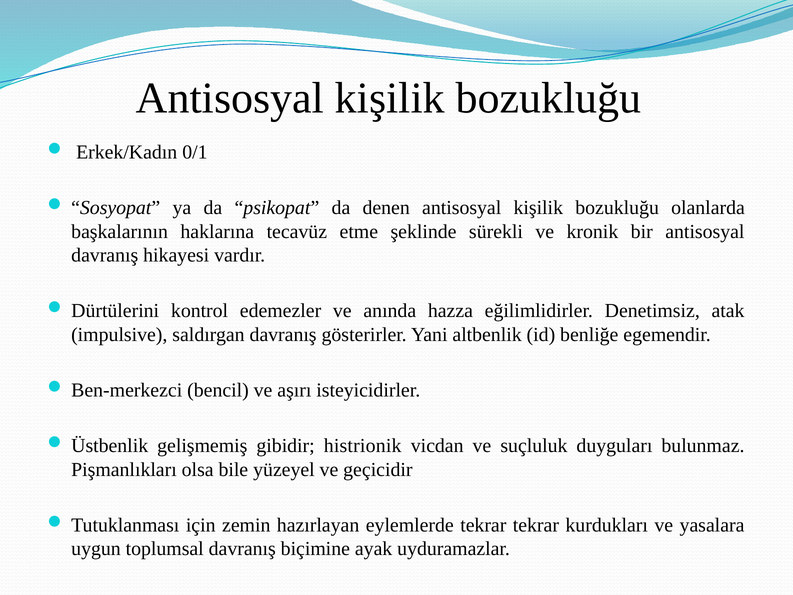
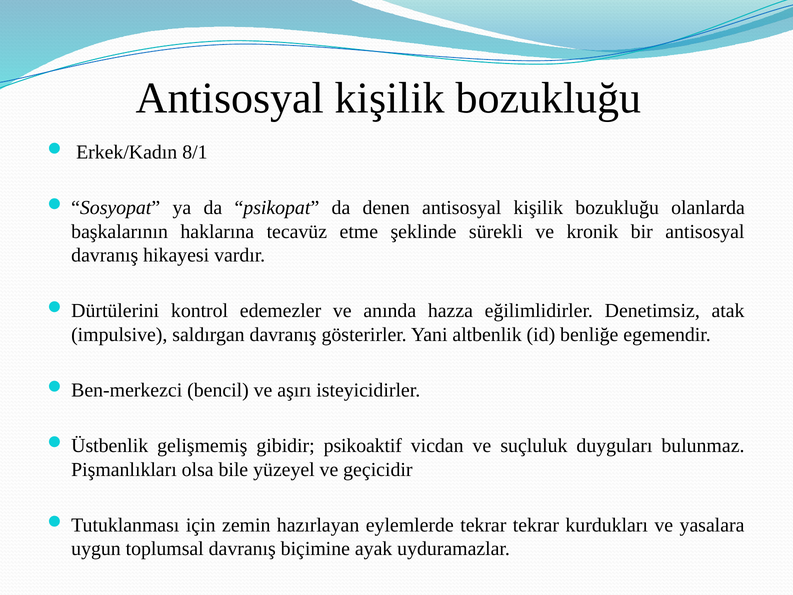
0/1: 0/1 -> 8/1 (195, 152)
histrionik: histrionik -> psikoaktif (363, 446)
